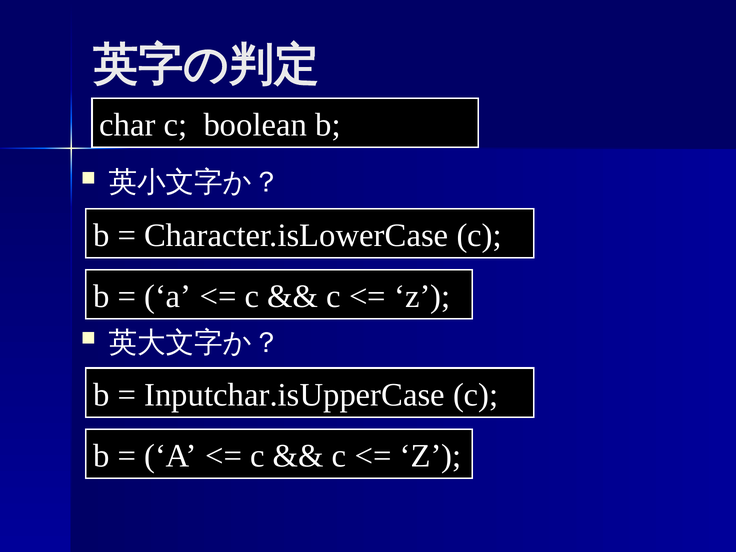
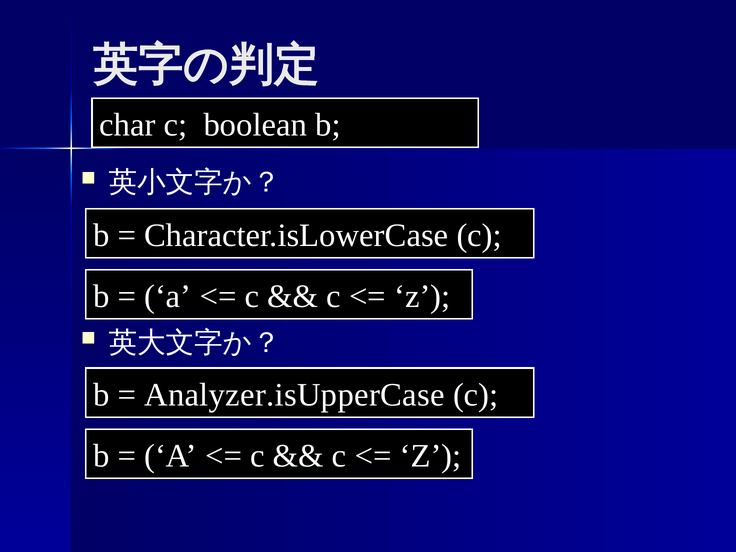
Inputchar.isUpperCase: Inputchar.isUpperCase -> Analyzer.isUpperCase (294, 395)
